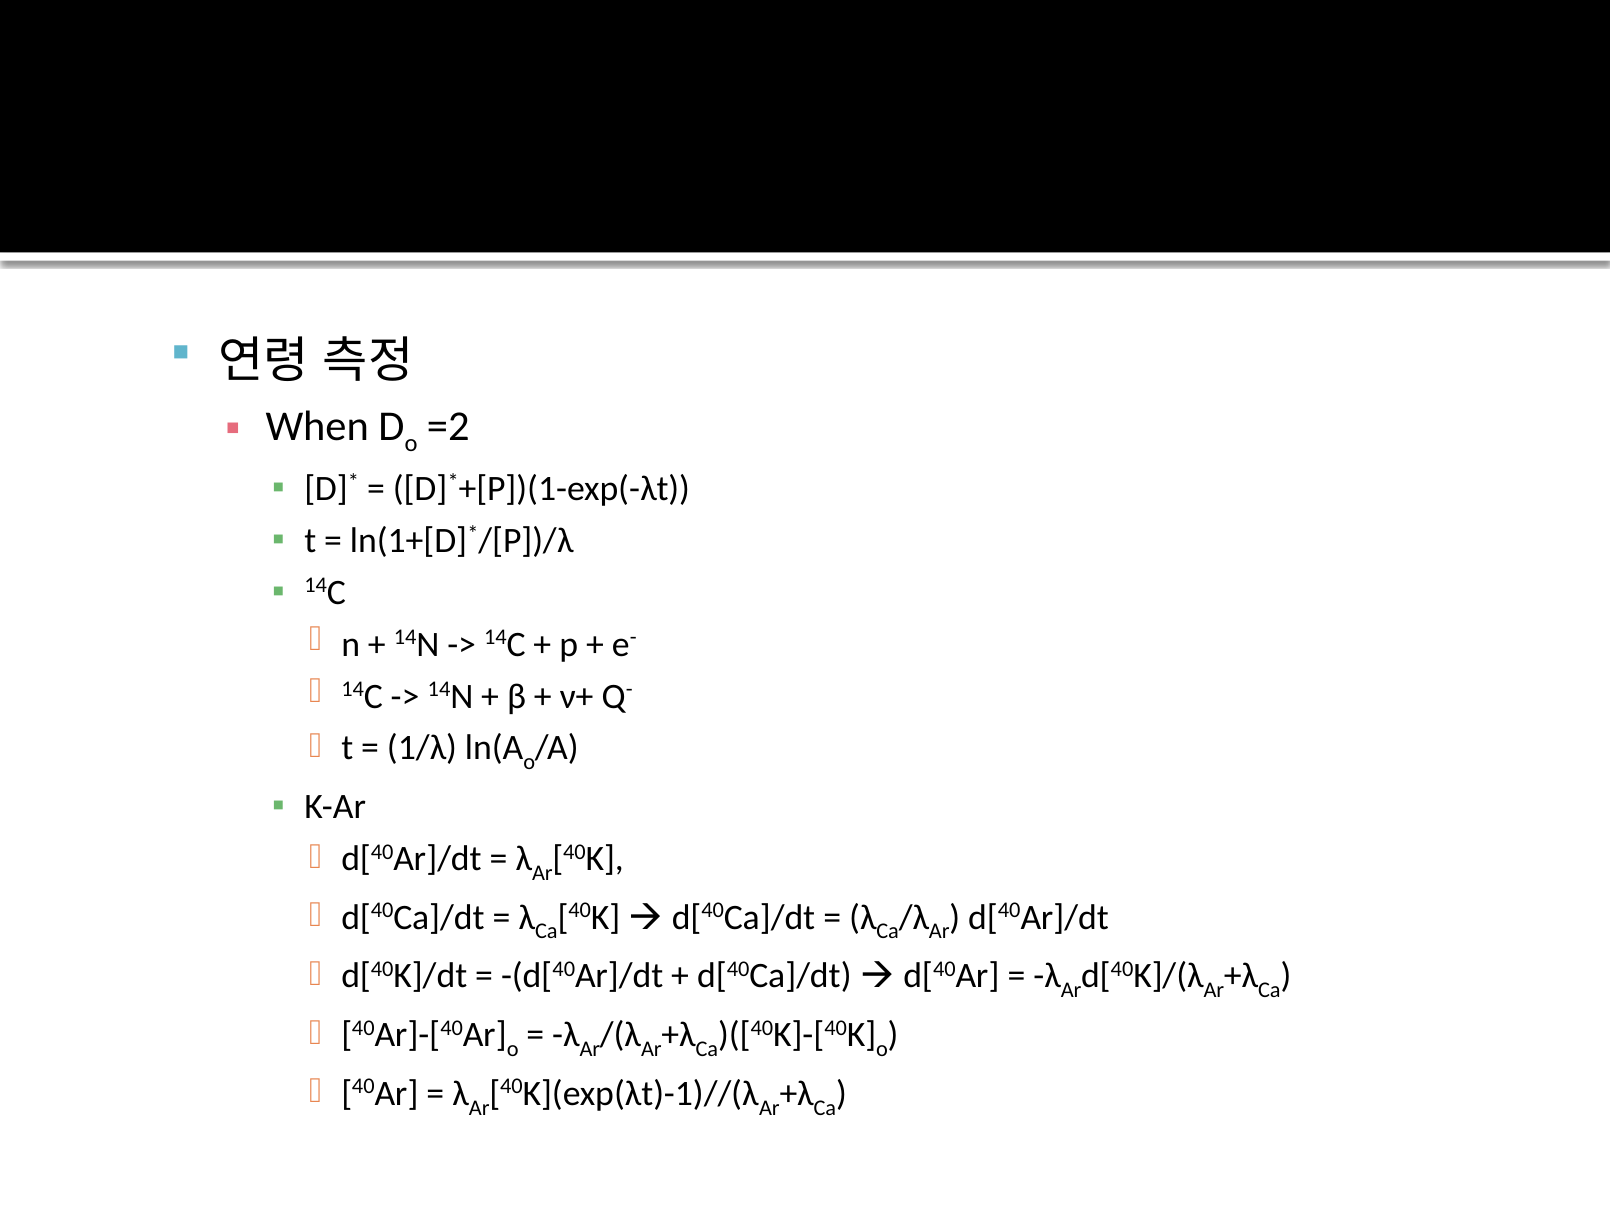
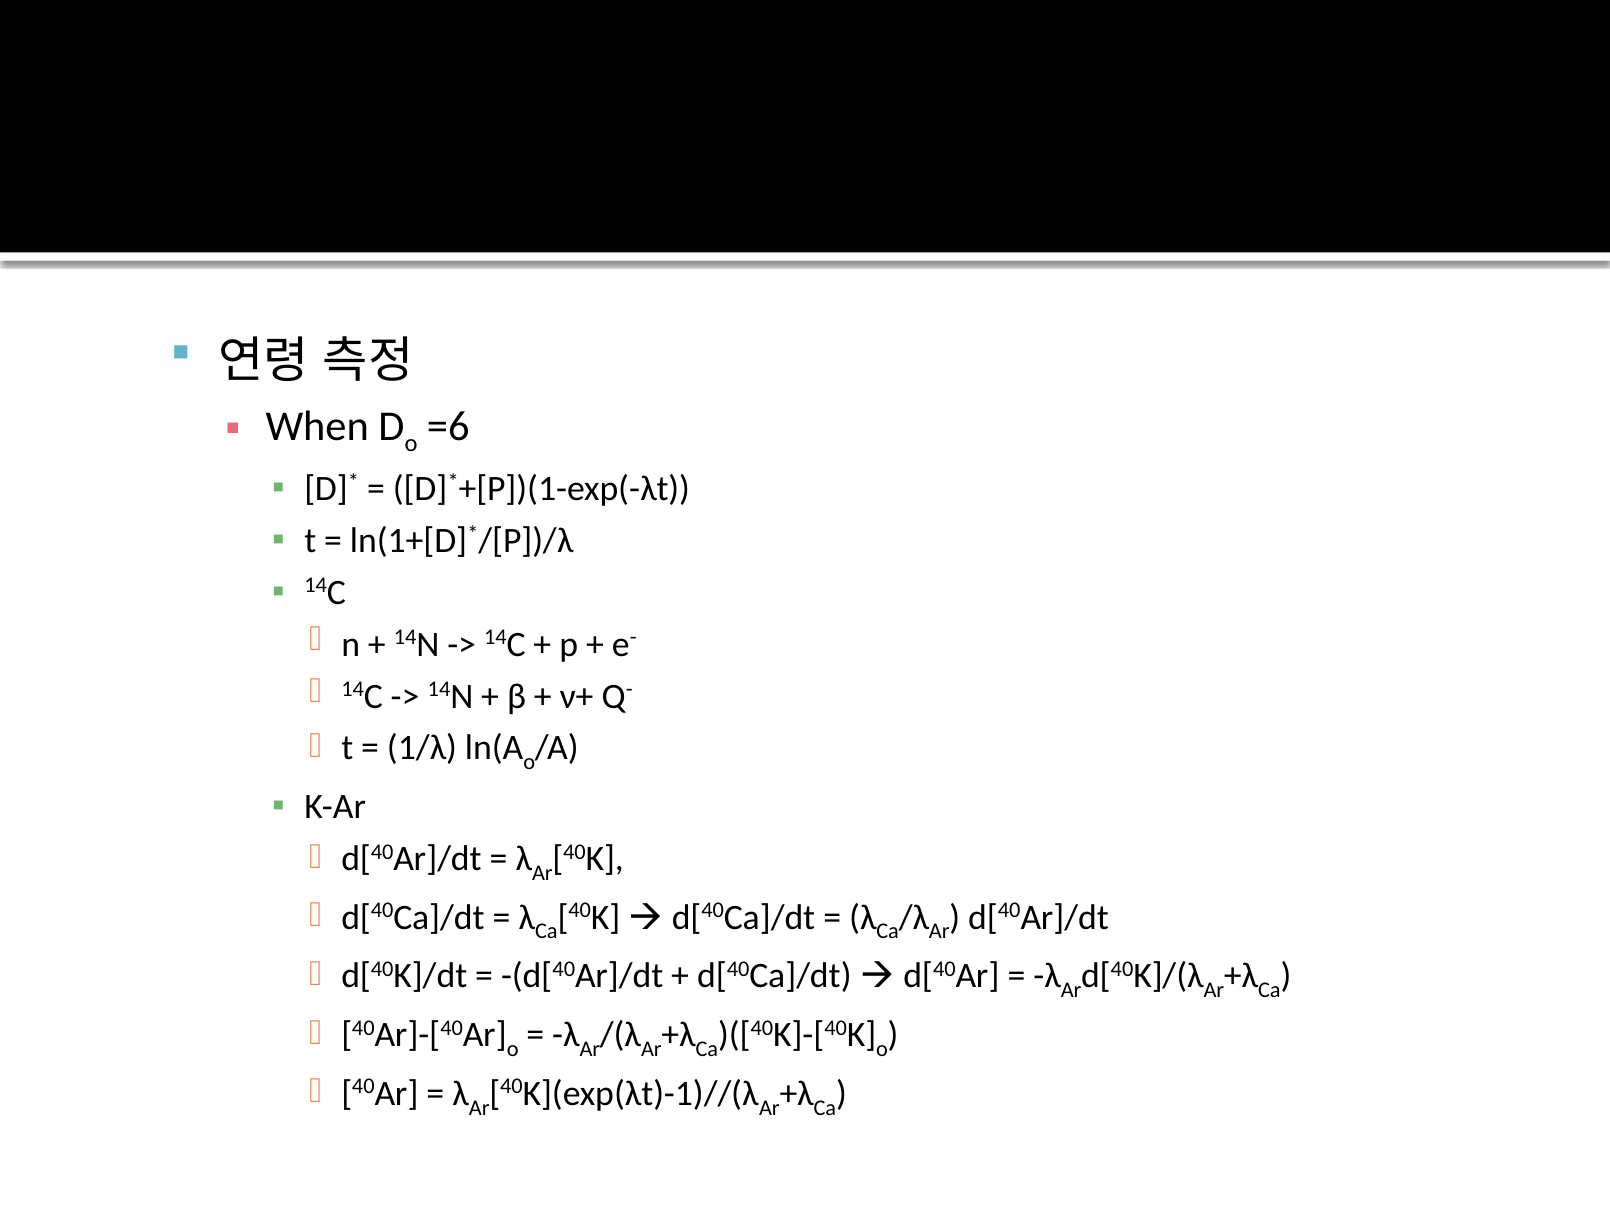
=2: =2 -> =6 (448, 427)
